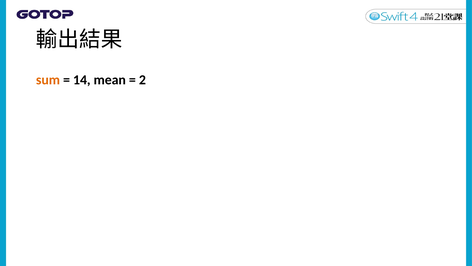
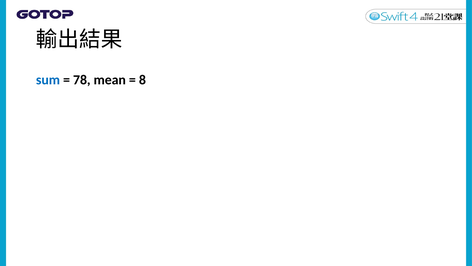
sum colour: orange -> blue (48, 80)
14: 14 -> 78 (82, 80)
2: 2 -> 8 (142, 80)
